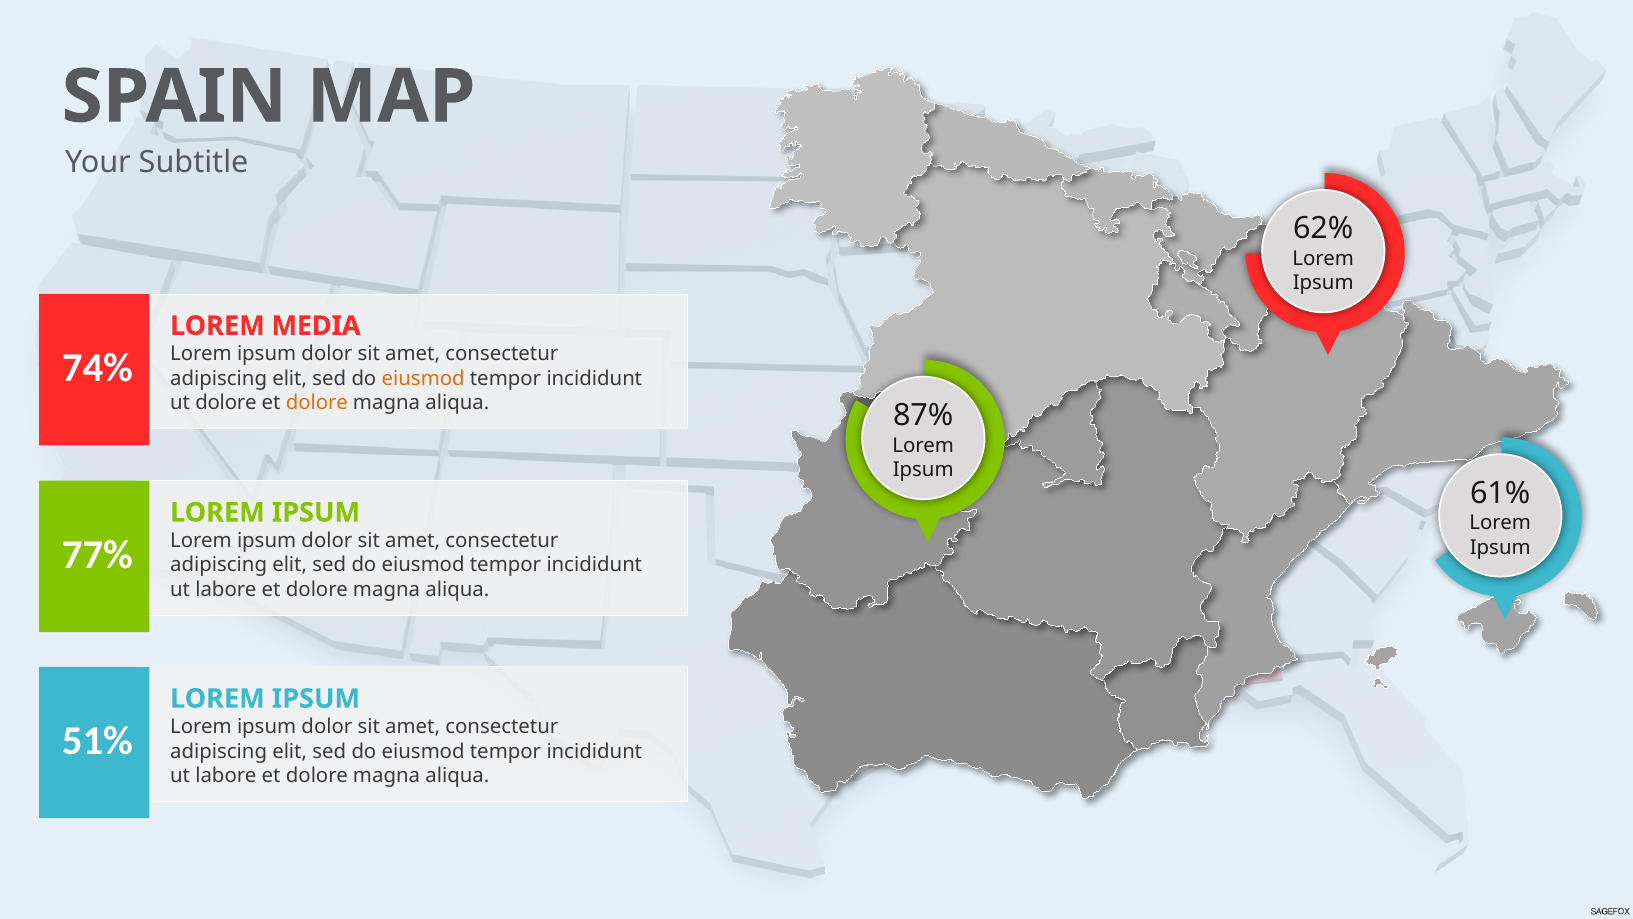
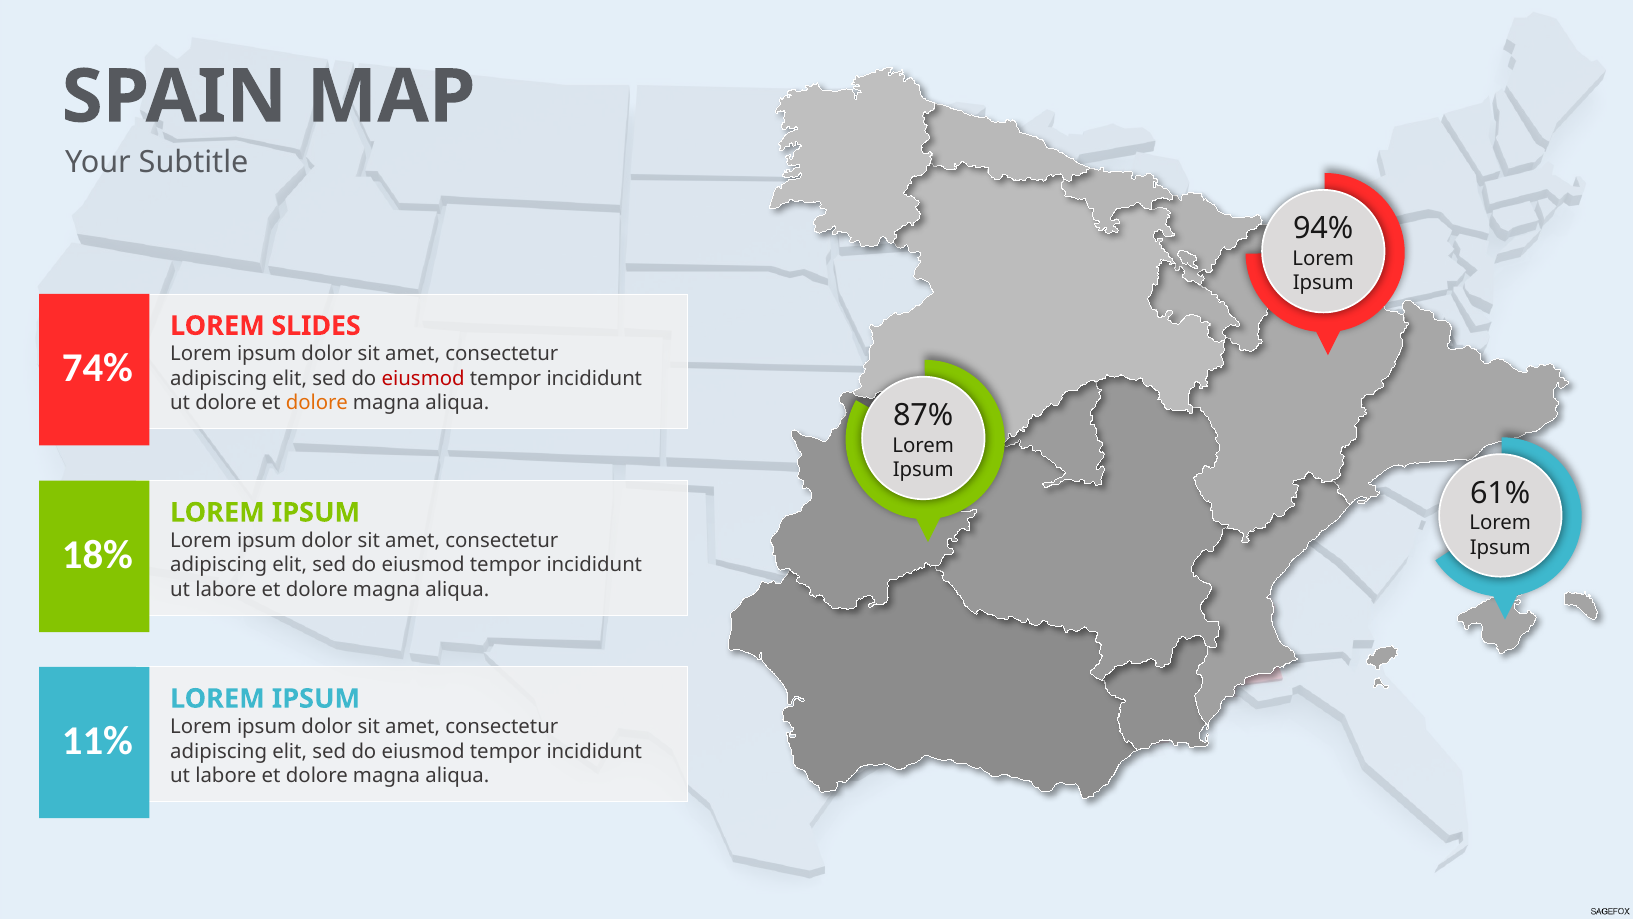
62%: 62% -> 94% (1323, 229)
MEDIA: MEDIA -> SLIDES (316, 326)
eiusmod colour: orange -> red (423, 378)
77%: 77% -> 18% (97, 555)
51%: 51% -> 11% (97, 741)
